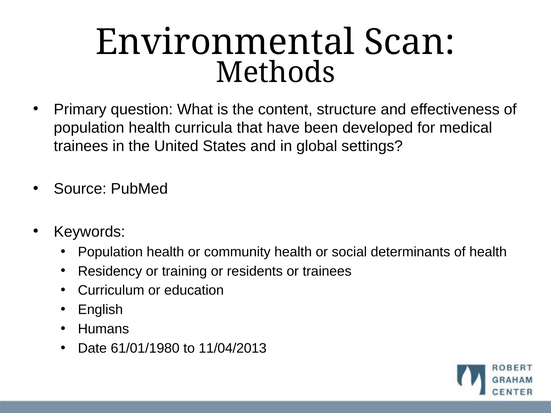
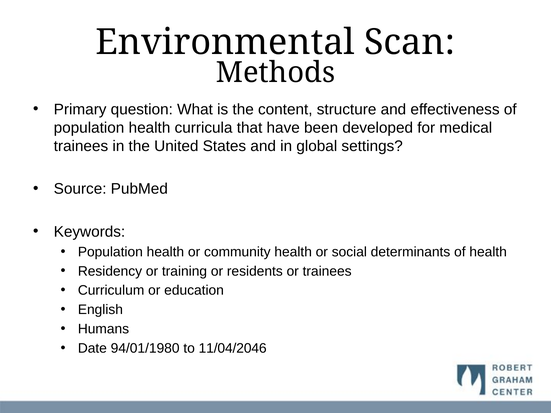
61/01/1980: 61/01/1980 -> 94/01/1980 (145, 348)
11/04/2013: 11/04/2013 -> 11/04/2046 (233, 348)
